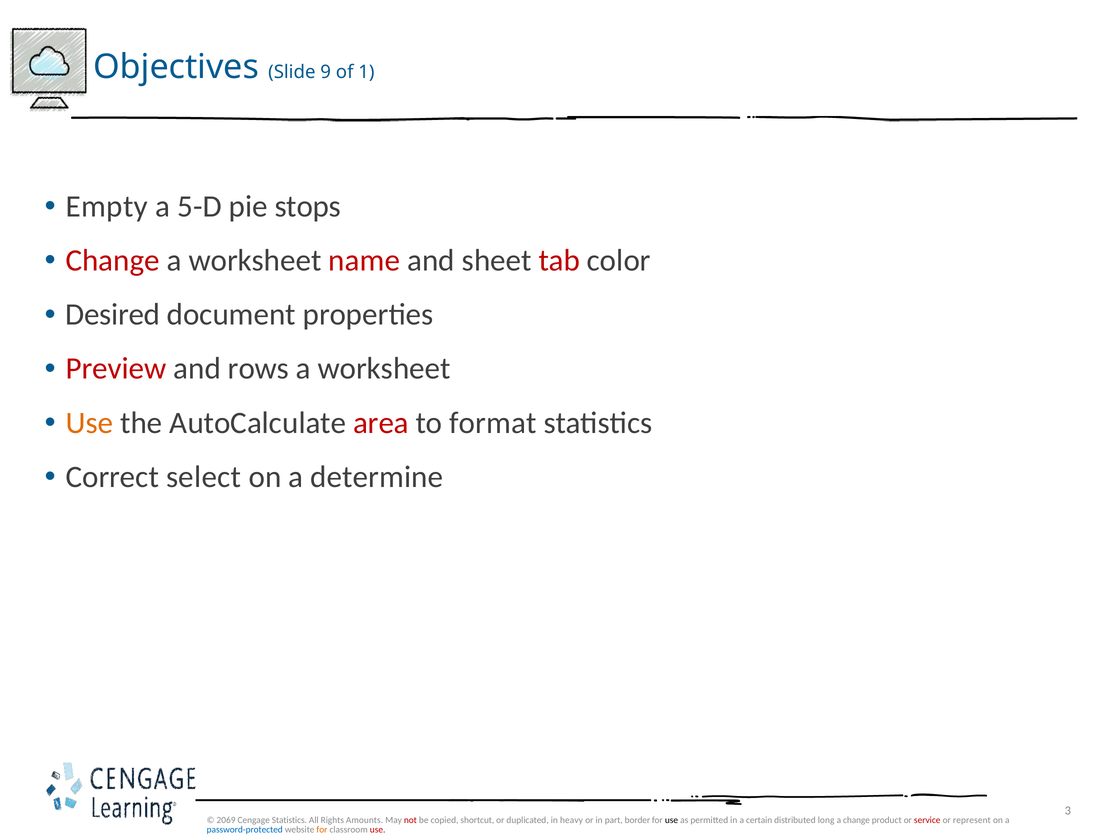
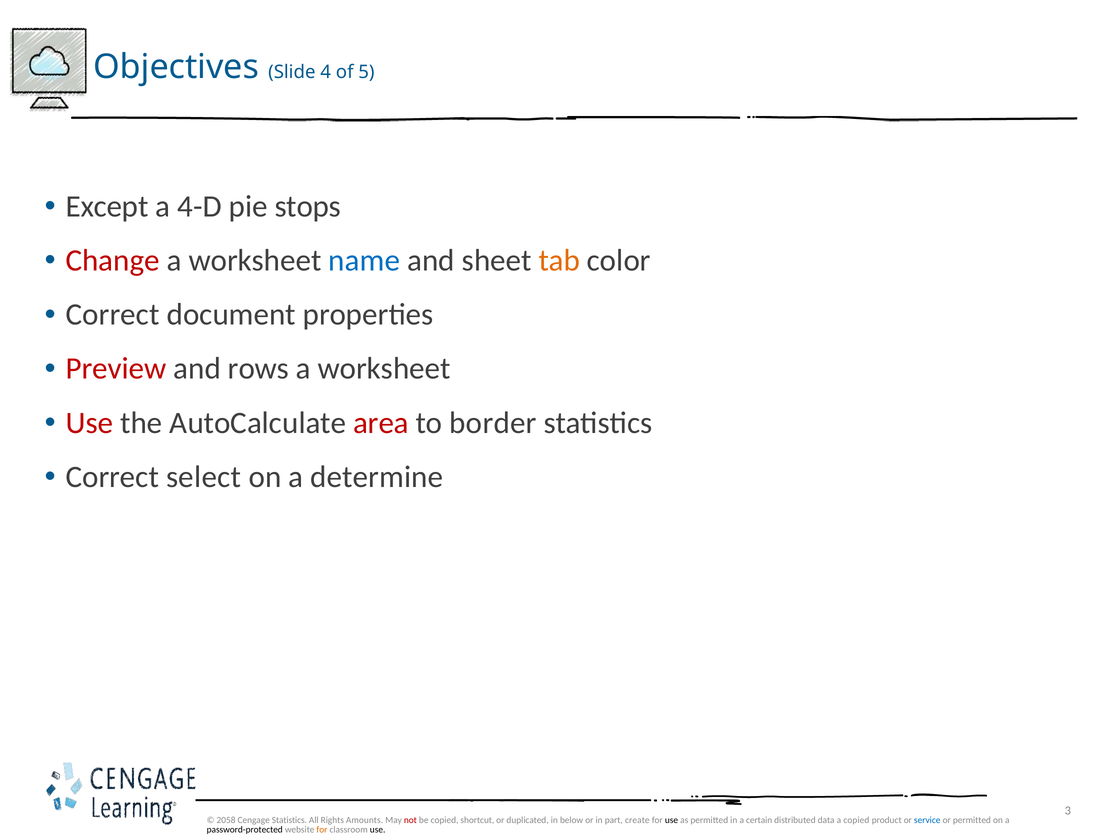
9: 9 -> 4 (326, 72)
1: 1 -> 5 (366, 72)
Empty: Empty -> Except (107, 206)
5-D: 5-D -> 4-D (199, 206)
name colour: red -> blue (364, 261)
tab colour: red -> orange (559, 261)
Desired: Desired -> Correct (113, 315)
Use colour: orange -> red (89, 423)
format: format -> border (493, 423)
2069: 2069 -> 2058 (226, 821)
heavy: heavy -> below (572, 821)
border: border -> create (637, 821)
long: long -> data (826, 821)
a change: change -> copied (856, 821)
service colour: red -> blue (927, 821)
or represent: represent -> permitted (972, 821)
password-protected colour: blue -> black (245, 830)
use colour: red -> black (378, 830)
